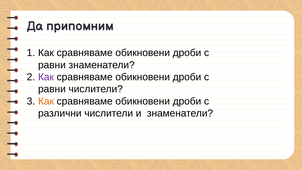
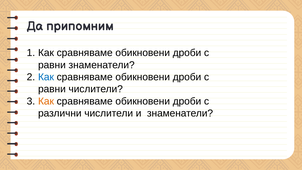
Как colour: purple -> blue (46, 77)
